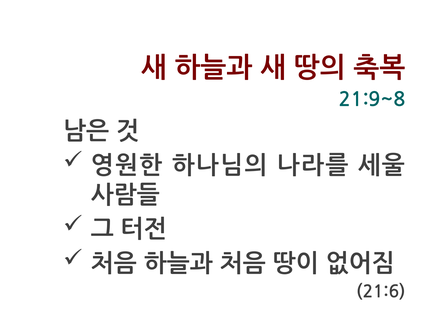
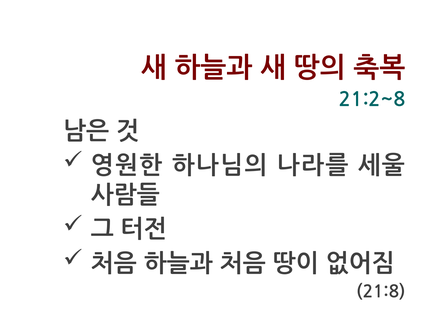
21:9~8: 21:9~8 -> 21:2~8 (372, 100)
21:6: 21:6 -> 21:8 (381, 292)
